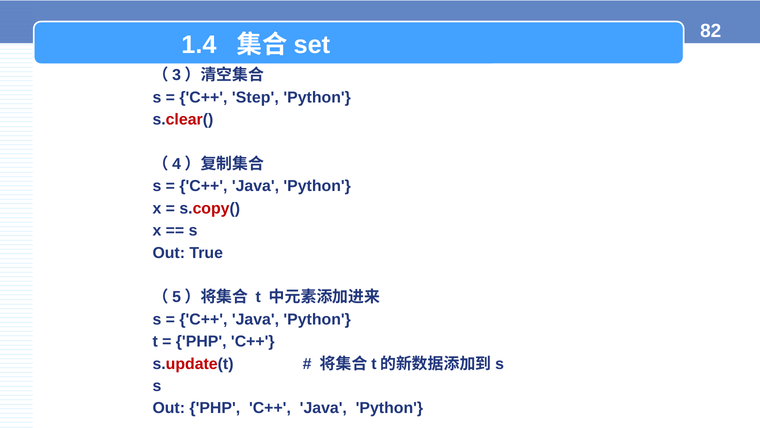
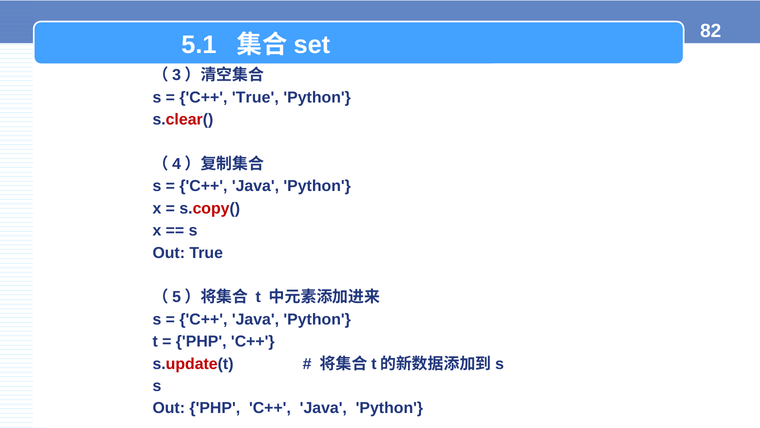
1.4: 1.4 -> 5.1 (199, 45)
C++ Step: Step -> True (255, 97)
